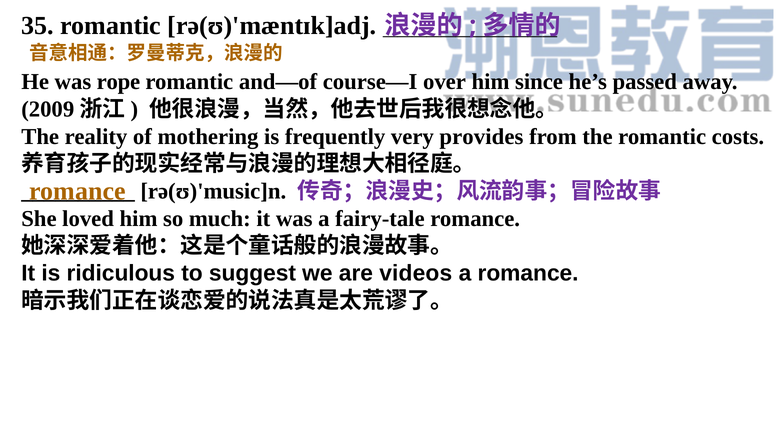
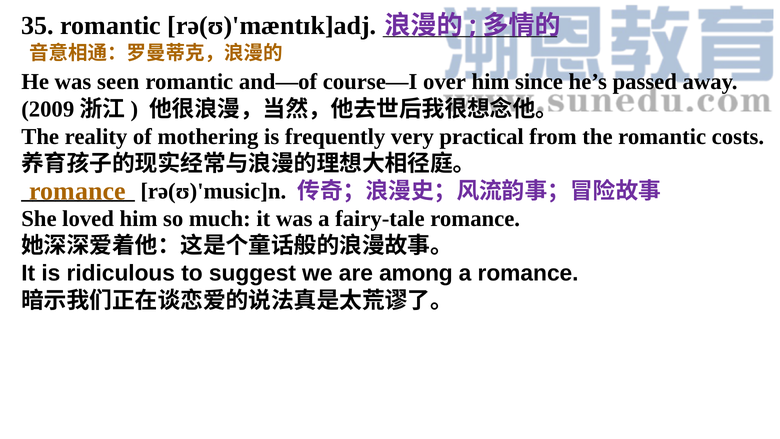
rope: rope -> seen (118, 82)
provides: provides -> practical (482, 136)
videos: videos -> among (416, 273)
